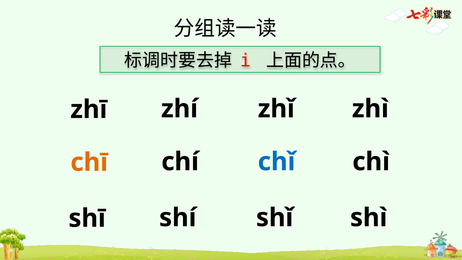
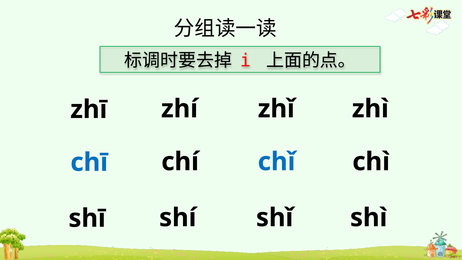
chī colour: orange -> blue (89, 162)
